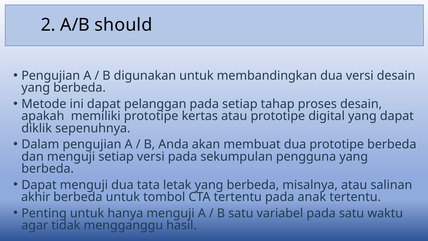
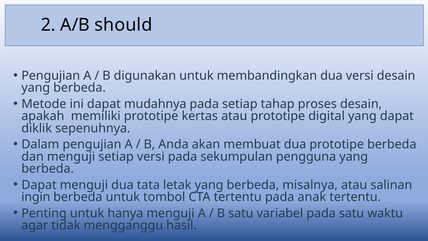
pelanggan: pelanggan -> mudahnya (155, 104)
akhir: akhir -> ingin (36, 197)
